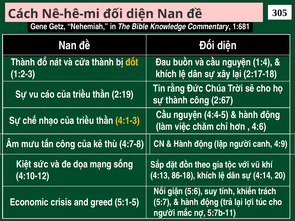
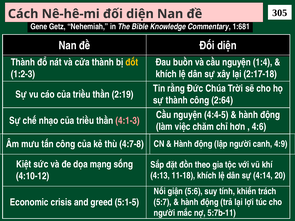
2:67: 2:67 -> 2:64 (222, 100)
4:1-3 colour: yellow -> pink (128, 121)
86-18: 86-18 -> 11-18 (183, 176)
